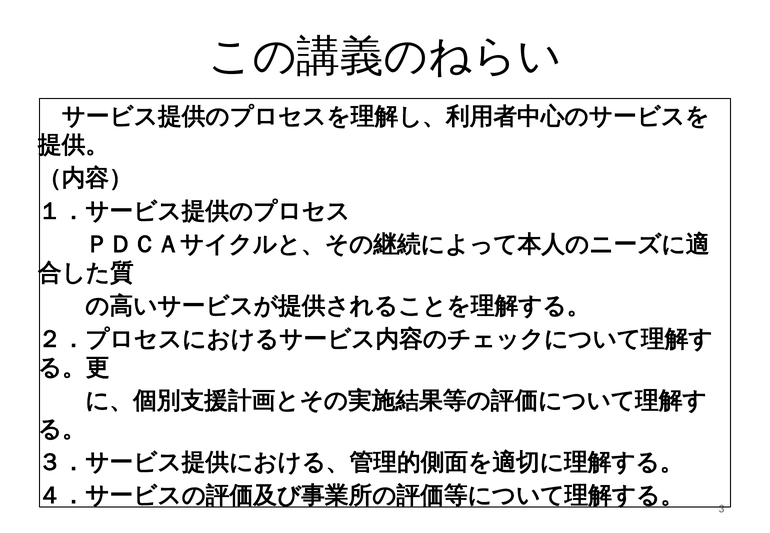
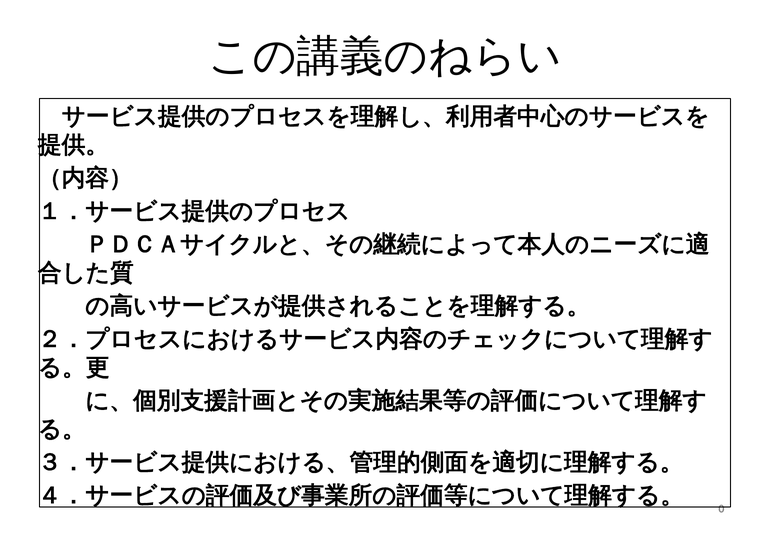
3: 3 -> 0 (721, 509)
